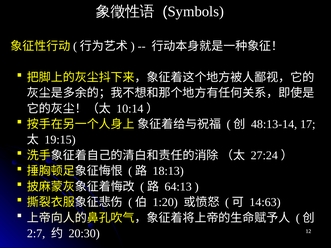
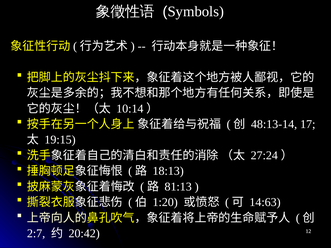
64:13: 64:13 -> 81:13 (178, 187)
20:30: 20:30 -> 20:42 (84, 234)
